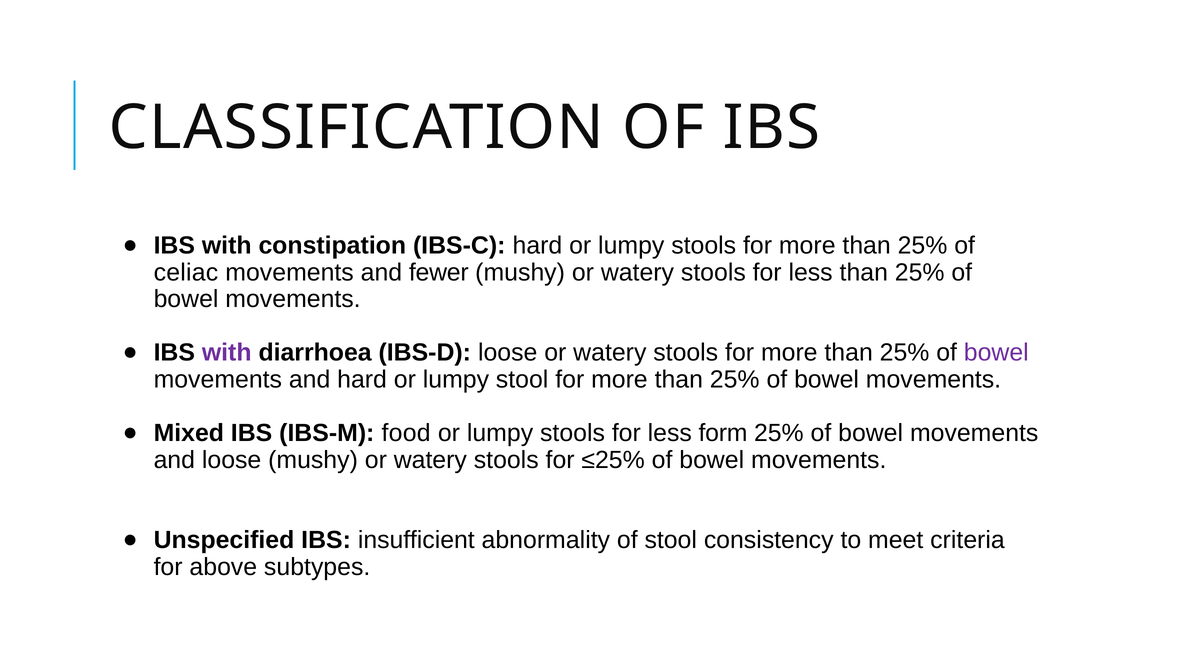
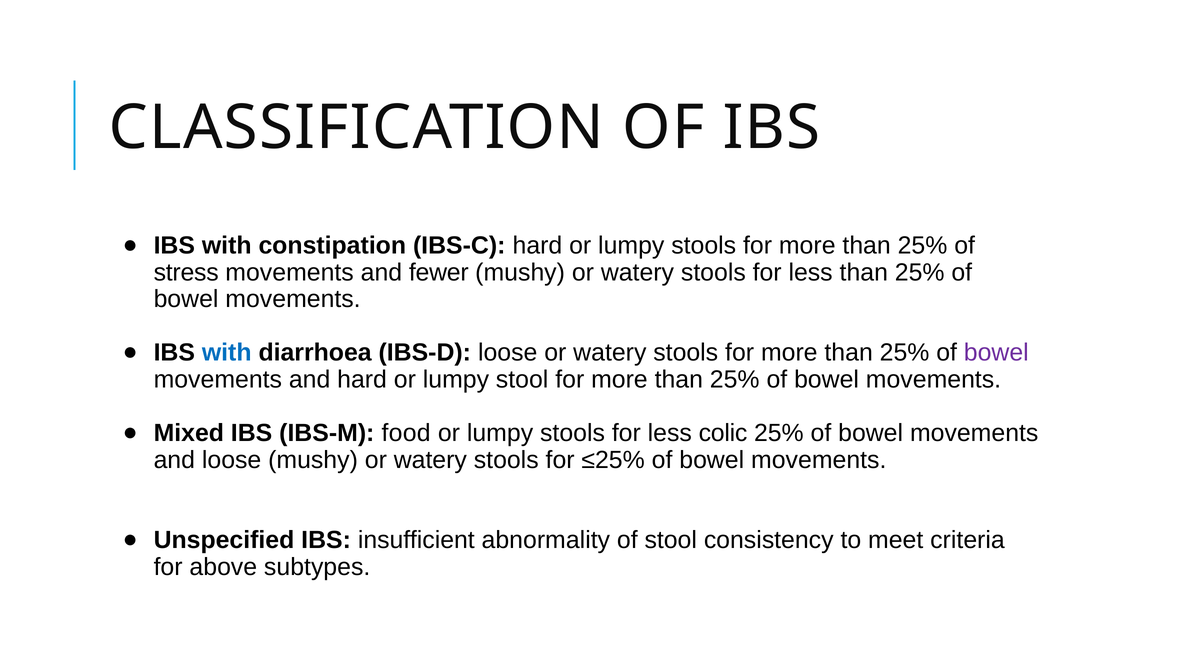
celiac: celiac -> stress (186, 272)
with colour: purple -> blue (227, 353)
form: form -> colic (723, 433)
